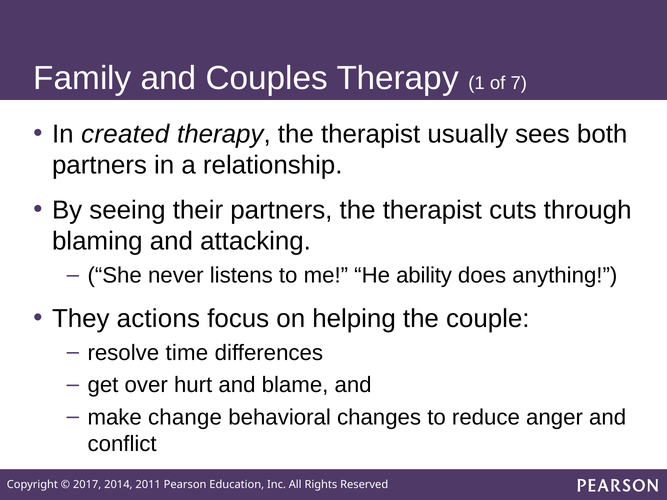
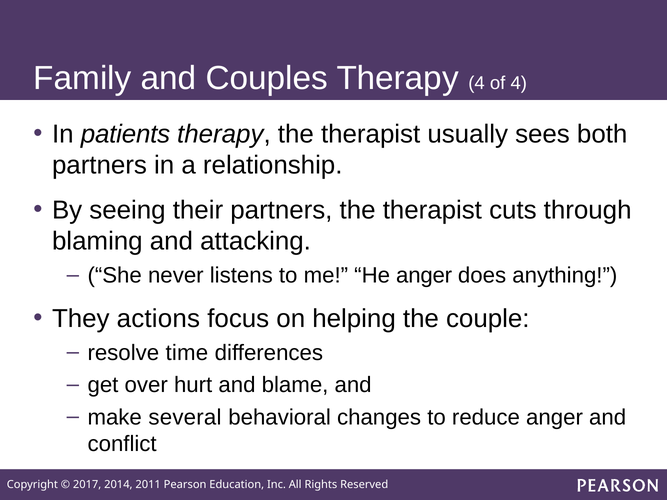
Therapy 1: 1 -> 4 (477, 83)
of 7: 7 -> 4 (519, 83)
created: created -> patients (126, 134)
He ability: ability -> anger (424, 276)
change: change -> several (185, 417)
